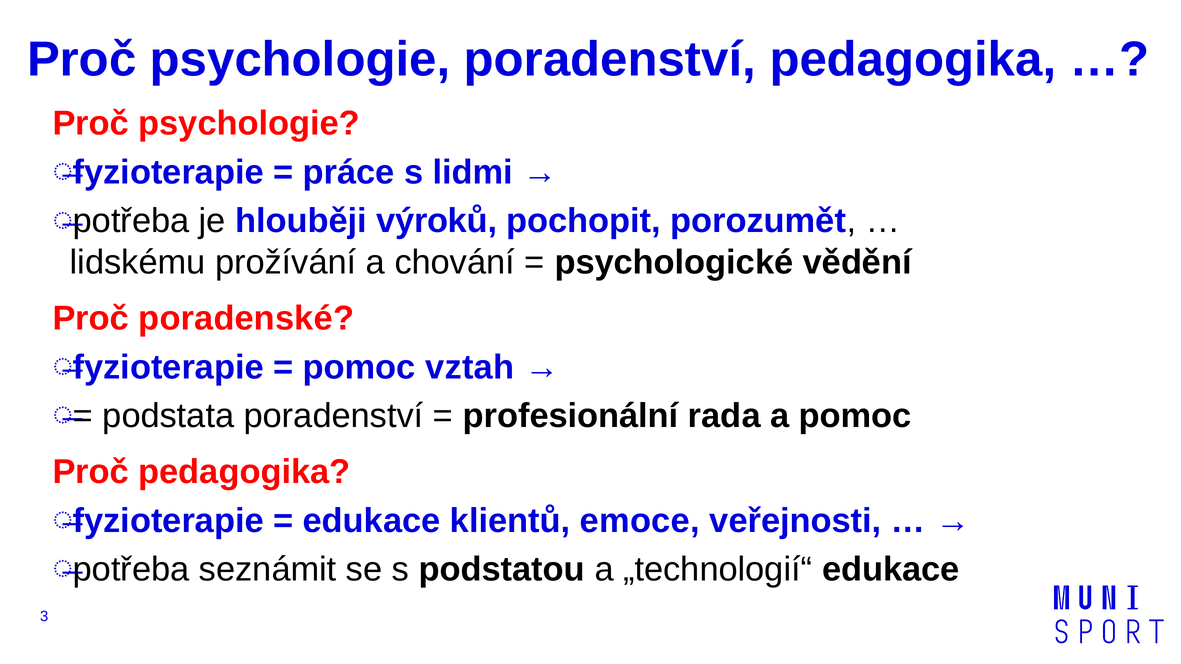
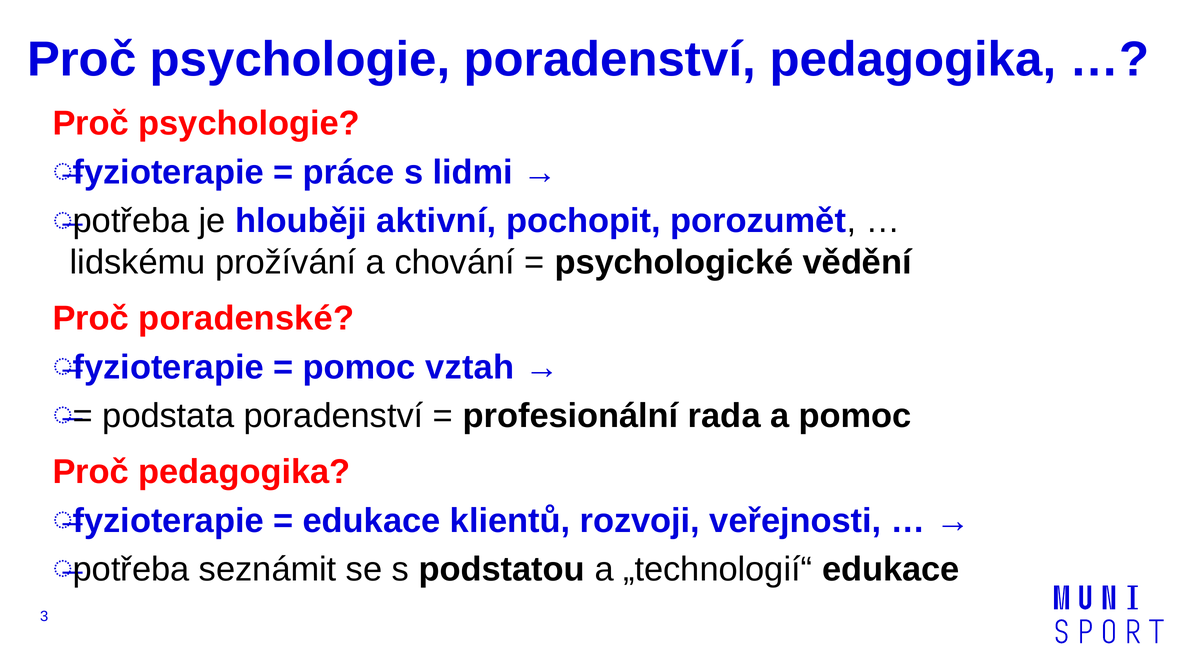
výroků: výroků -> aktivní (436, 221)
emoce: emoce -> rozvoji (640, 521)
